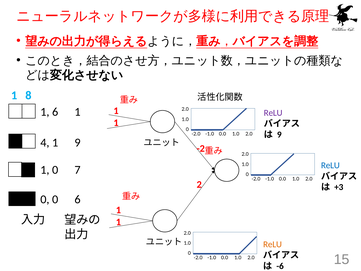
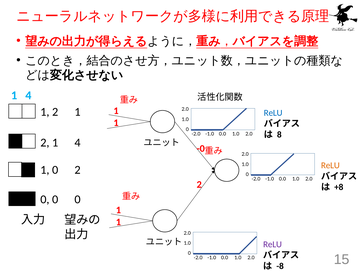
8: 8 -> 4 (28, 95)
6: 6 -> 2 (55, 112)
ReLU colour: purple -> blue (273, 113)
9: 9 -> 8 (279, 134)
4: 4 -> 2 (45, 142)
9: 9 -> 4 (78, 142)
-2: -2 -> -0 (201, 148)
ReLU colour: blue -> orange (330, 165)
0 7: 7 -> 2 (78, 170)
+3: +3 -> +8 (339, 187)
0 0 6: 6 -> 0 (78, 199)
ReLU colour: orange -> purple (273, 244)
-6: -6 -> -8 (280, 266)
